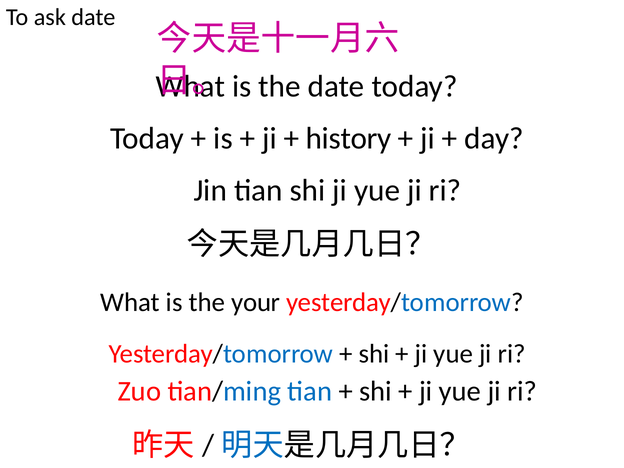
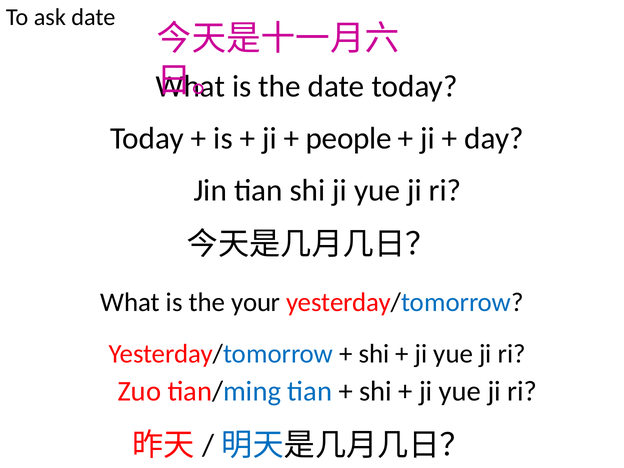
history: history -> people (349, 138)
